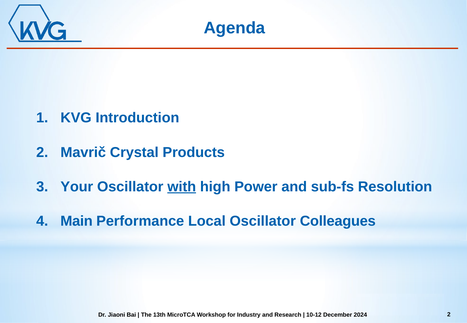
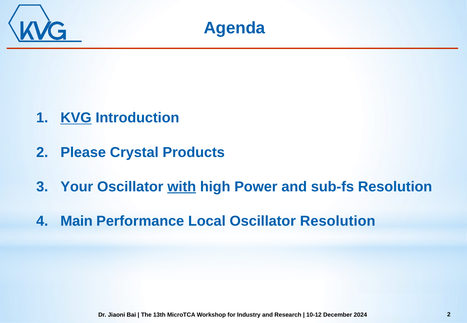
KVG underline: none -> present (76, 118)
Mavrič: Mavrič -> Please (83, 152)
Oscillator Colleagues: Colleagues -> Resolution (338, 221)
